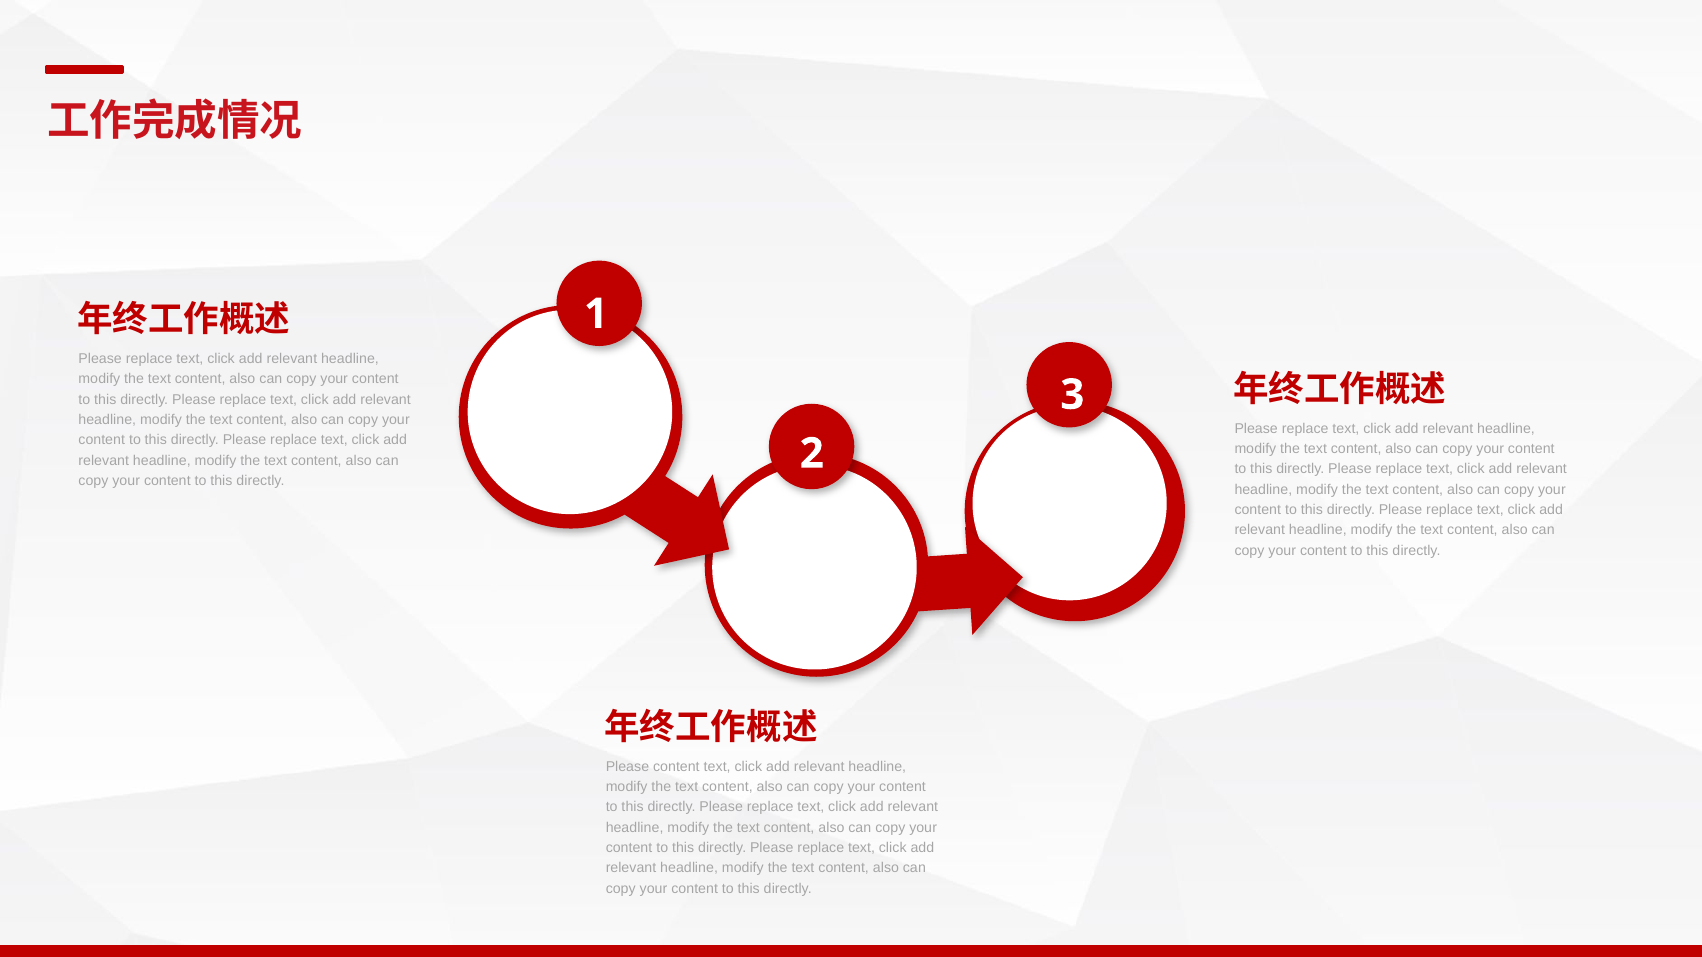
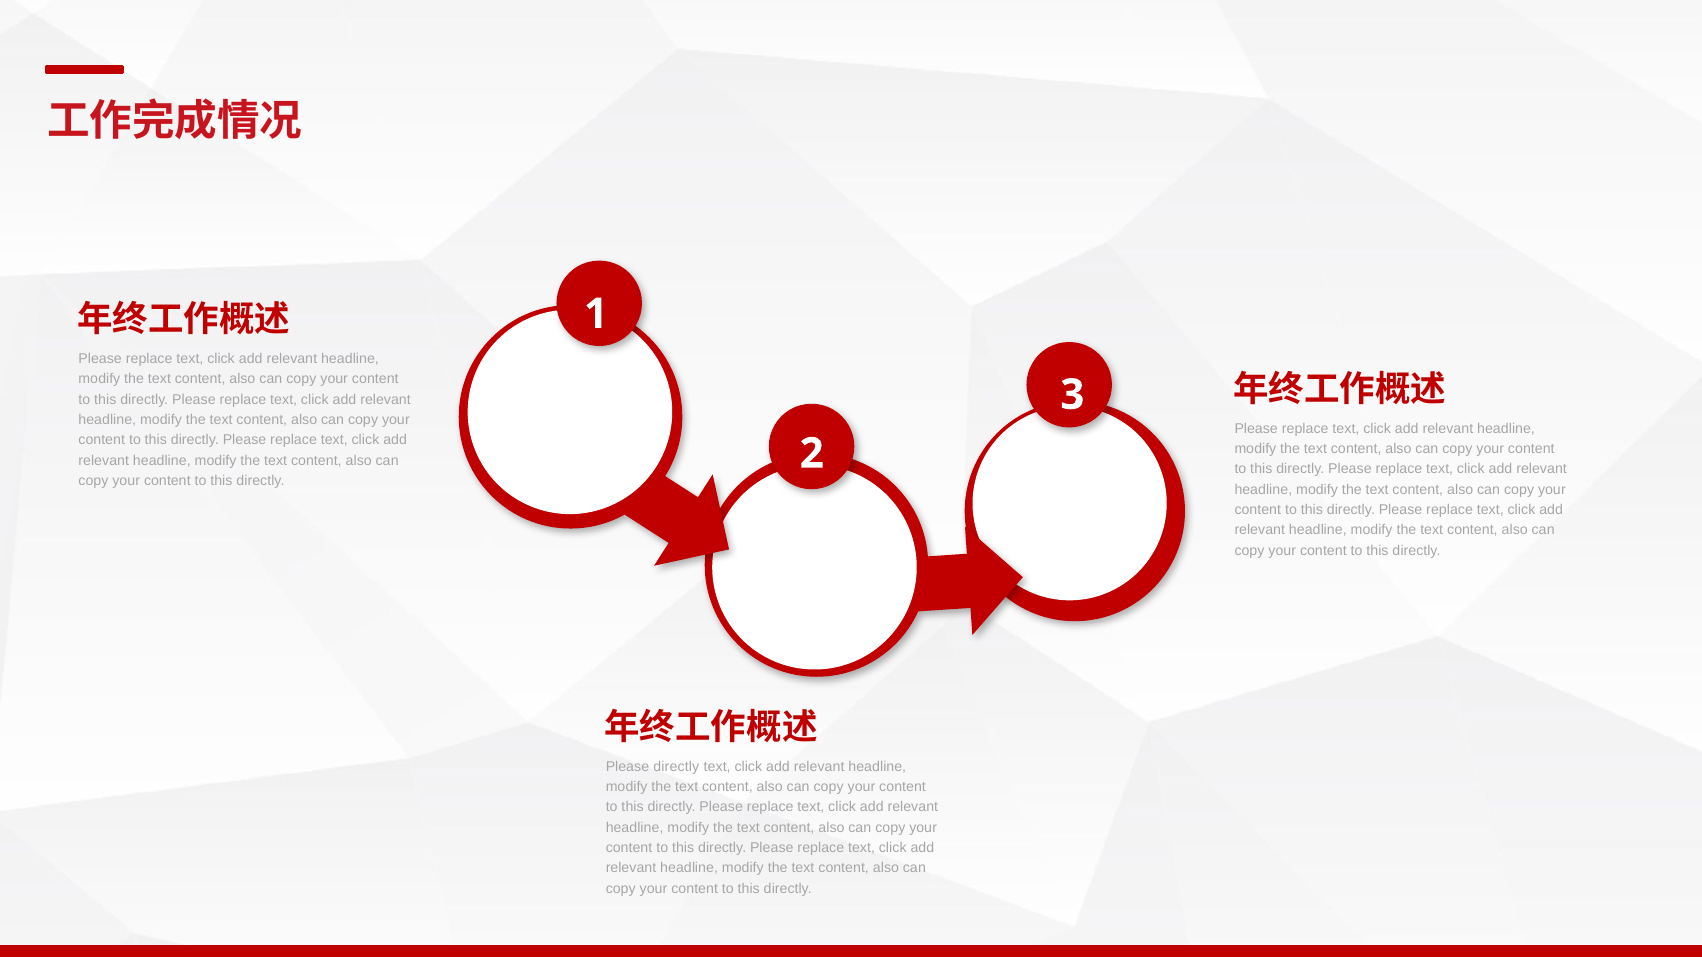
Please content: content -> directly (676, 767)
